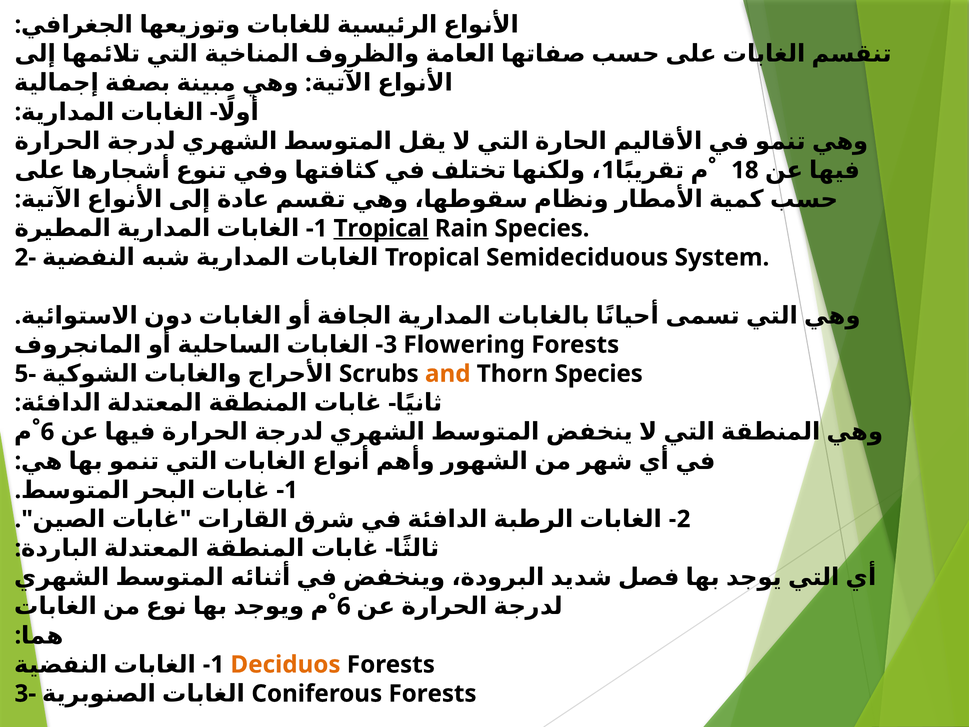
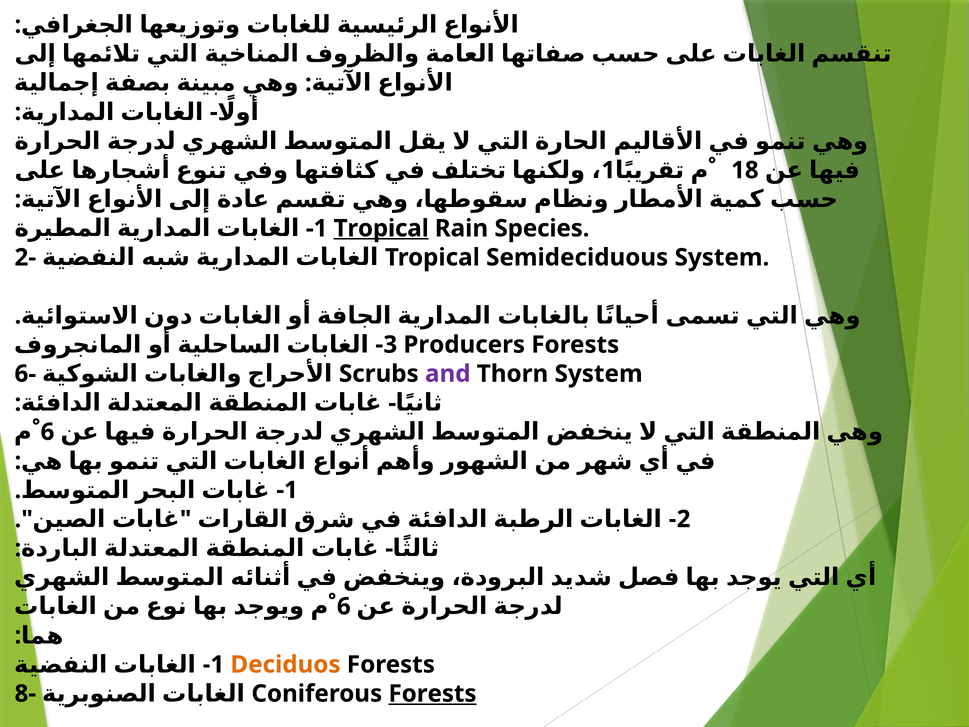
Flowering: Flowering -> Producers (464, 345)
5-: 5- -> 6- (25, 374)
and colour: orange -> purple (448, 374)
Thorn Species: Species -> System (599, 374)
3-: 3- -> 8- (25, 693)
Forests underline: none -> present (433, 693)
